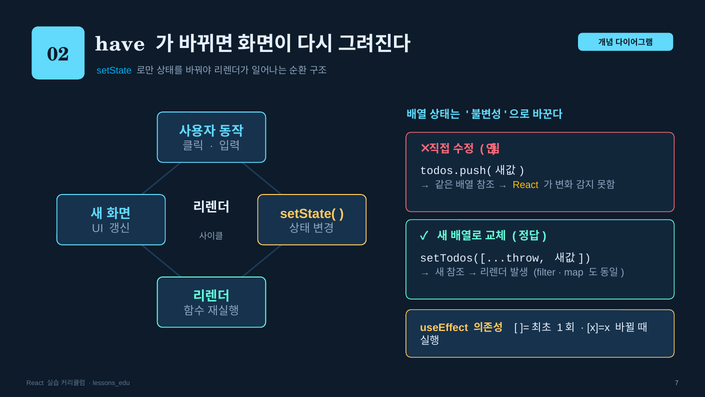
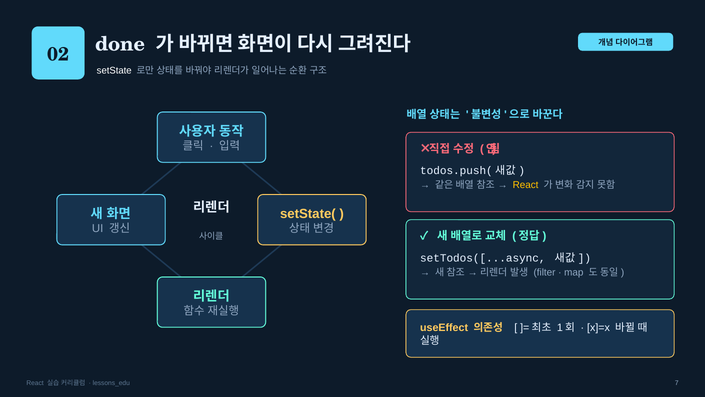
have: have -> done (120, 44)
setState colour: light blue -> white (114, 70)
setTodos([...throw: setTodos([...throw -> setTodos([...async (483, 258)
